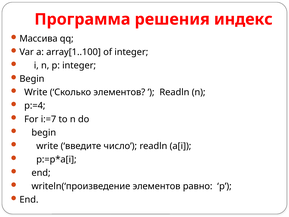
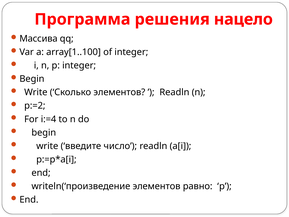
индекс: индекс -> нацело (243, 19)
p:=4: p:=4 -> p:=2 (35, 106)
i:=7: i:=7 -> i:=4 (49, 119)
